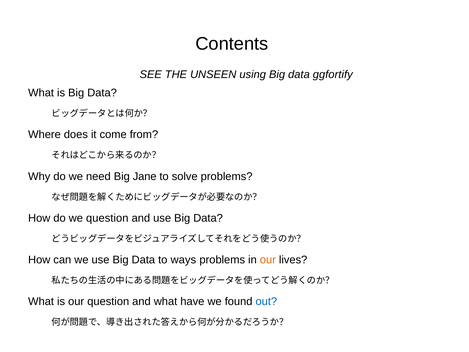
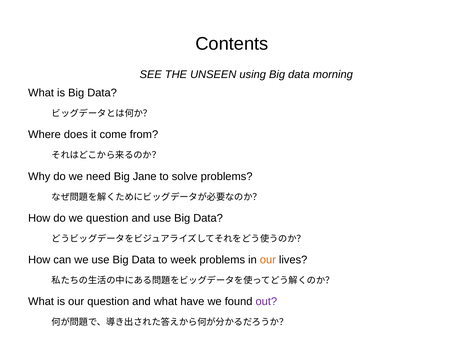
ggfortify: ggfortify -> morning (333, 74)
ways: ways -> week (183, 260)
out colour: blue -> purple (266, 301)
